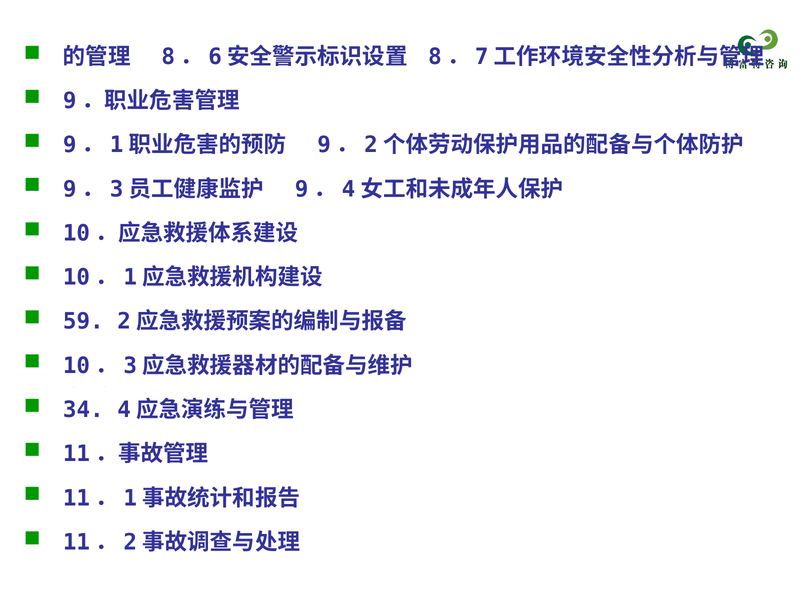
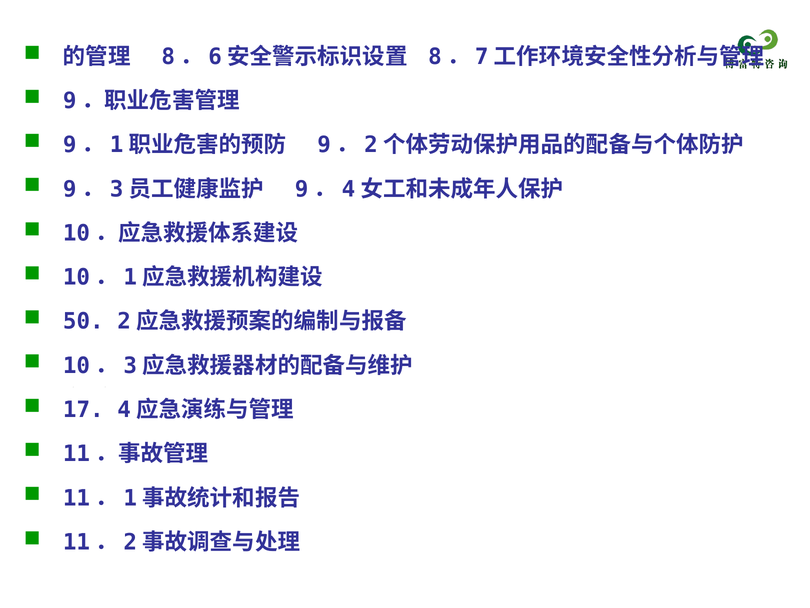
59: 59 -> 50 (83, 321)
34: 34 -> 17 (83, 409)
